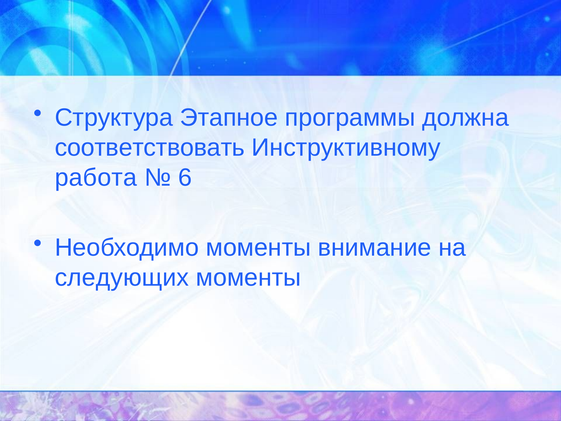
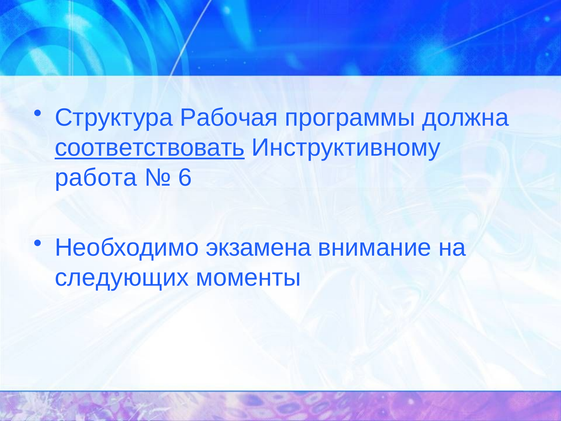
Этапное: Этапное -> Рабочая (229, 118)
соответствовать underline: none -> present (150, 148)
Необходимо моменты: моменты -> экзамена (259, 247)
